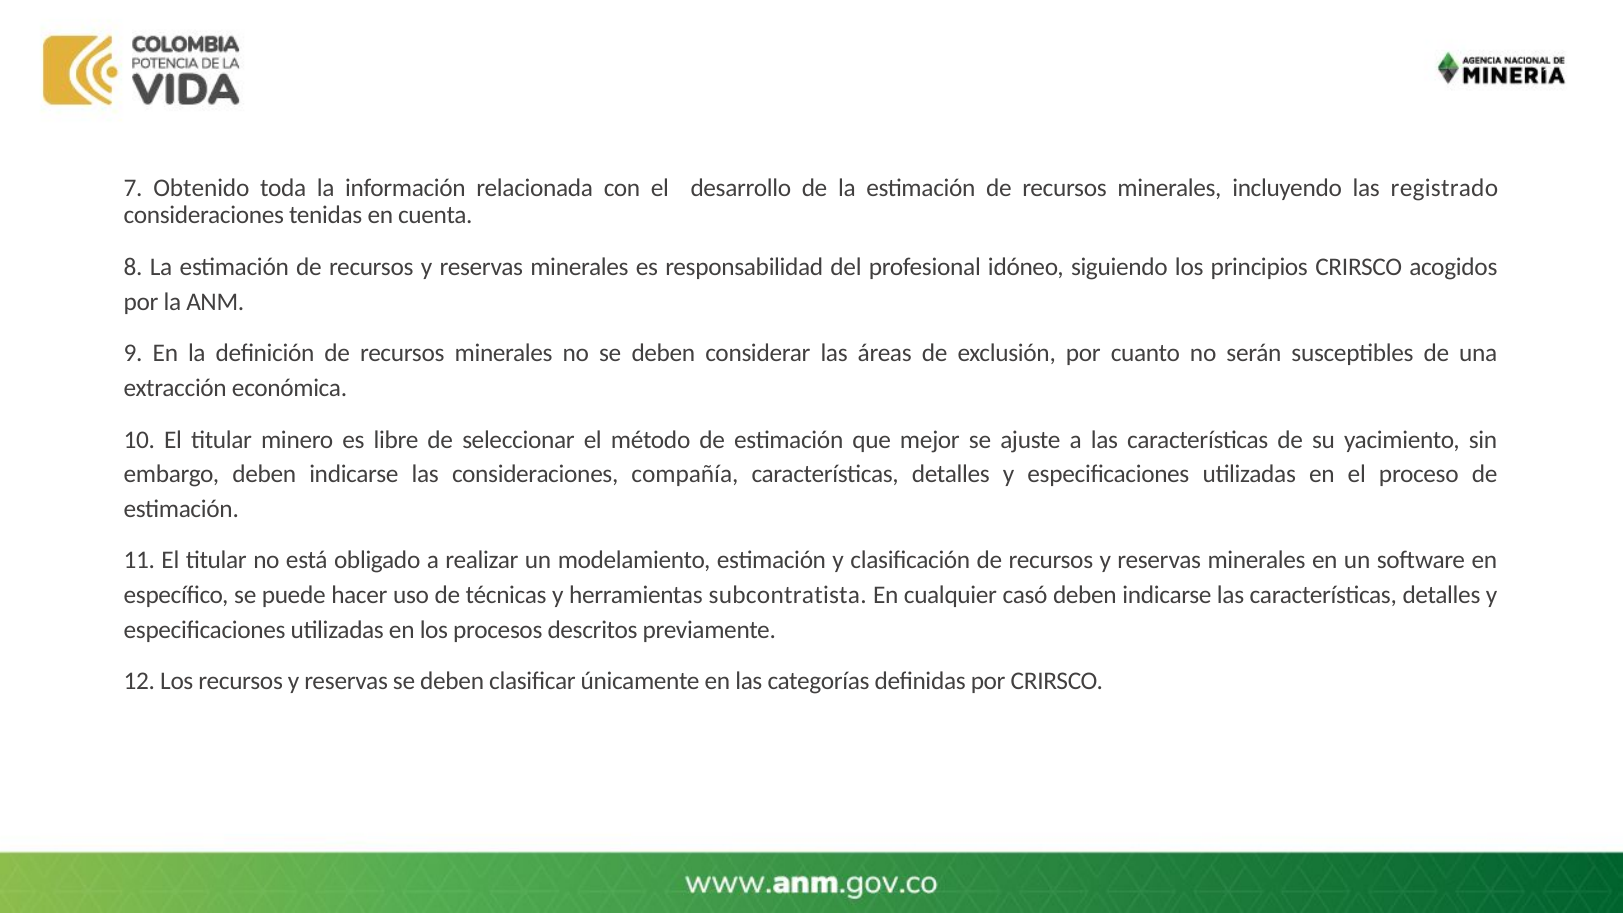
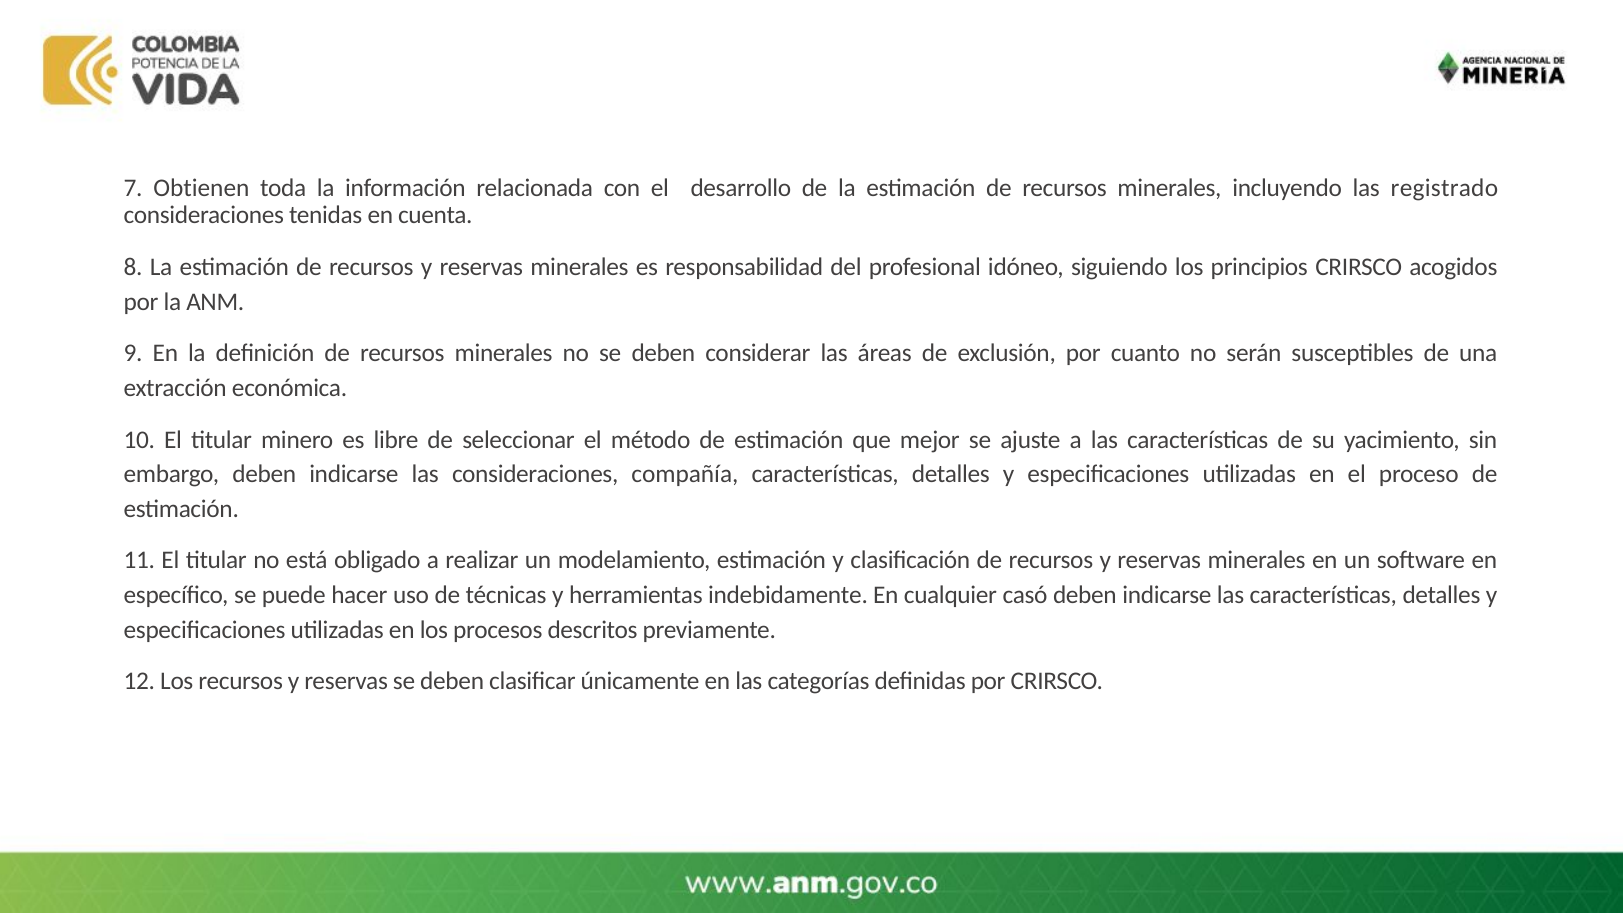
Obtenido: Obtenido -> Obtienen (201, 188)
subcontratista: subcontratista -> indebidamente (788, 595)
